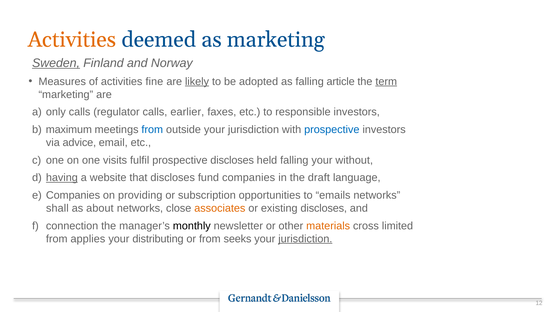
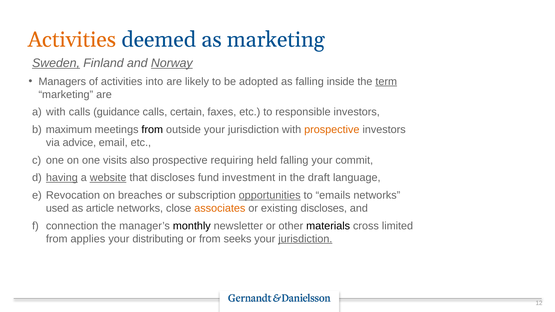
Norway underline: none -> present (172, 63)
Measures: Measures -> Managers (62, 82)
fine: fine -> into (154, 82)
likely underline: present -> none (197, 82)
article: article -> inside (341, 82)
a only: only -> with (56, 112)
regulator: regulator -> guidance (117, 112)
earlier: earlier -> certain (187, 112)
from colour: blue -> black (152, 130)
prospective colour: blue -> orange (332, 130)
fulfil: fulfil -> also (140, 160)
prospective discloses: discloses -> requiring (232, 160)
without: without -> commit (354, 160)
website underline: none -> present (108, 178)
fund companies: companies -> investment (249, 178)
Companies: Companies -> Revocation (73, 195)
providing: providing -> breaches (140, 195)
opportunities underline: none -> present (270, 195)
shall: shall -> used (57, 208)
about: about -> article (100, 208)
materials colour: orange -> black (328, 226)
